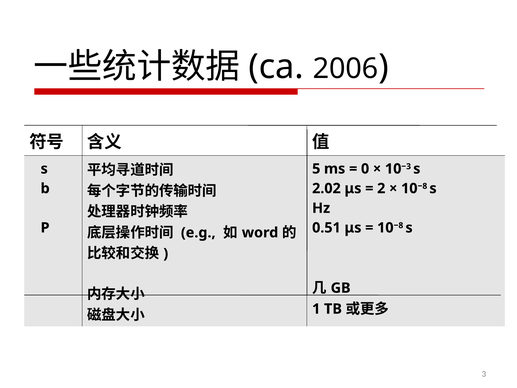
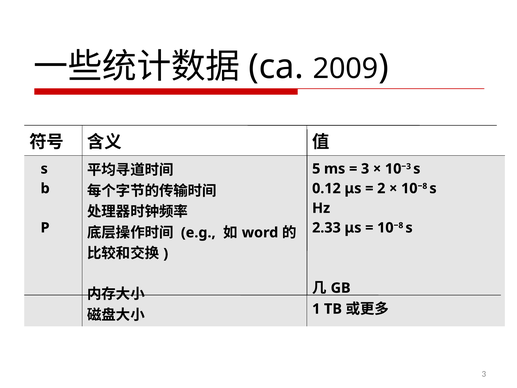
2006: 2006 -> 2009 (346, 68)
0: 0 -> 3 (365, 169)
2.02: 2.02 -> 0.12 (326, 188)
0.51: 0.51 -> 2.33 (326, 228)
